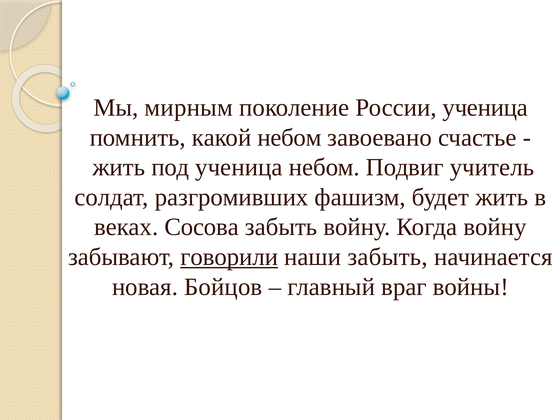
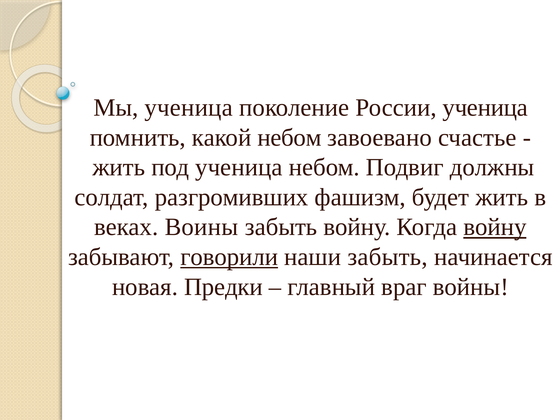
Мы мирным: мирным -> ученица (189, 108)
учитель: учитель -> должны (492, 167)
Сосова: Сосова -> Воины (201, 227)
войну underline: none -> present (495, 227)
Бойцов: Бойцов -> Предки (223, 287)
